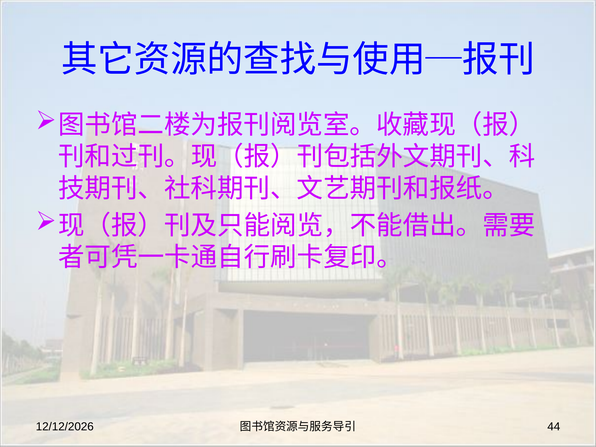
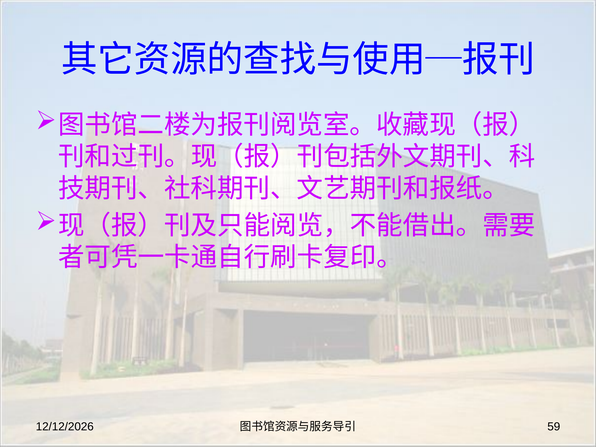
44: 44 -> 59 (554, 427)
